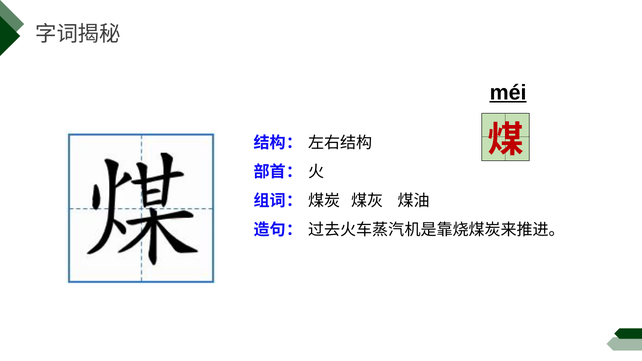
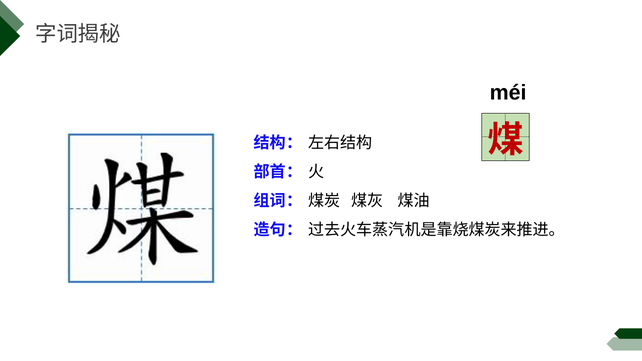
méi underline: present -> none (508, 93)
